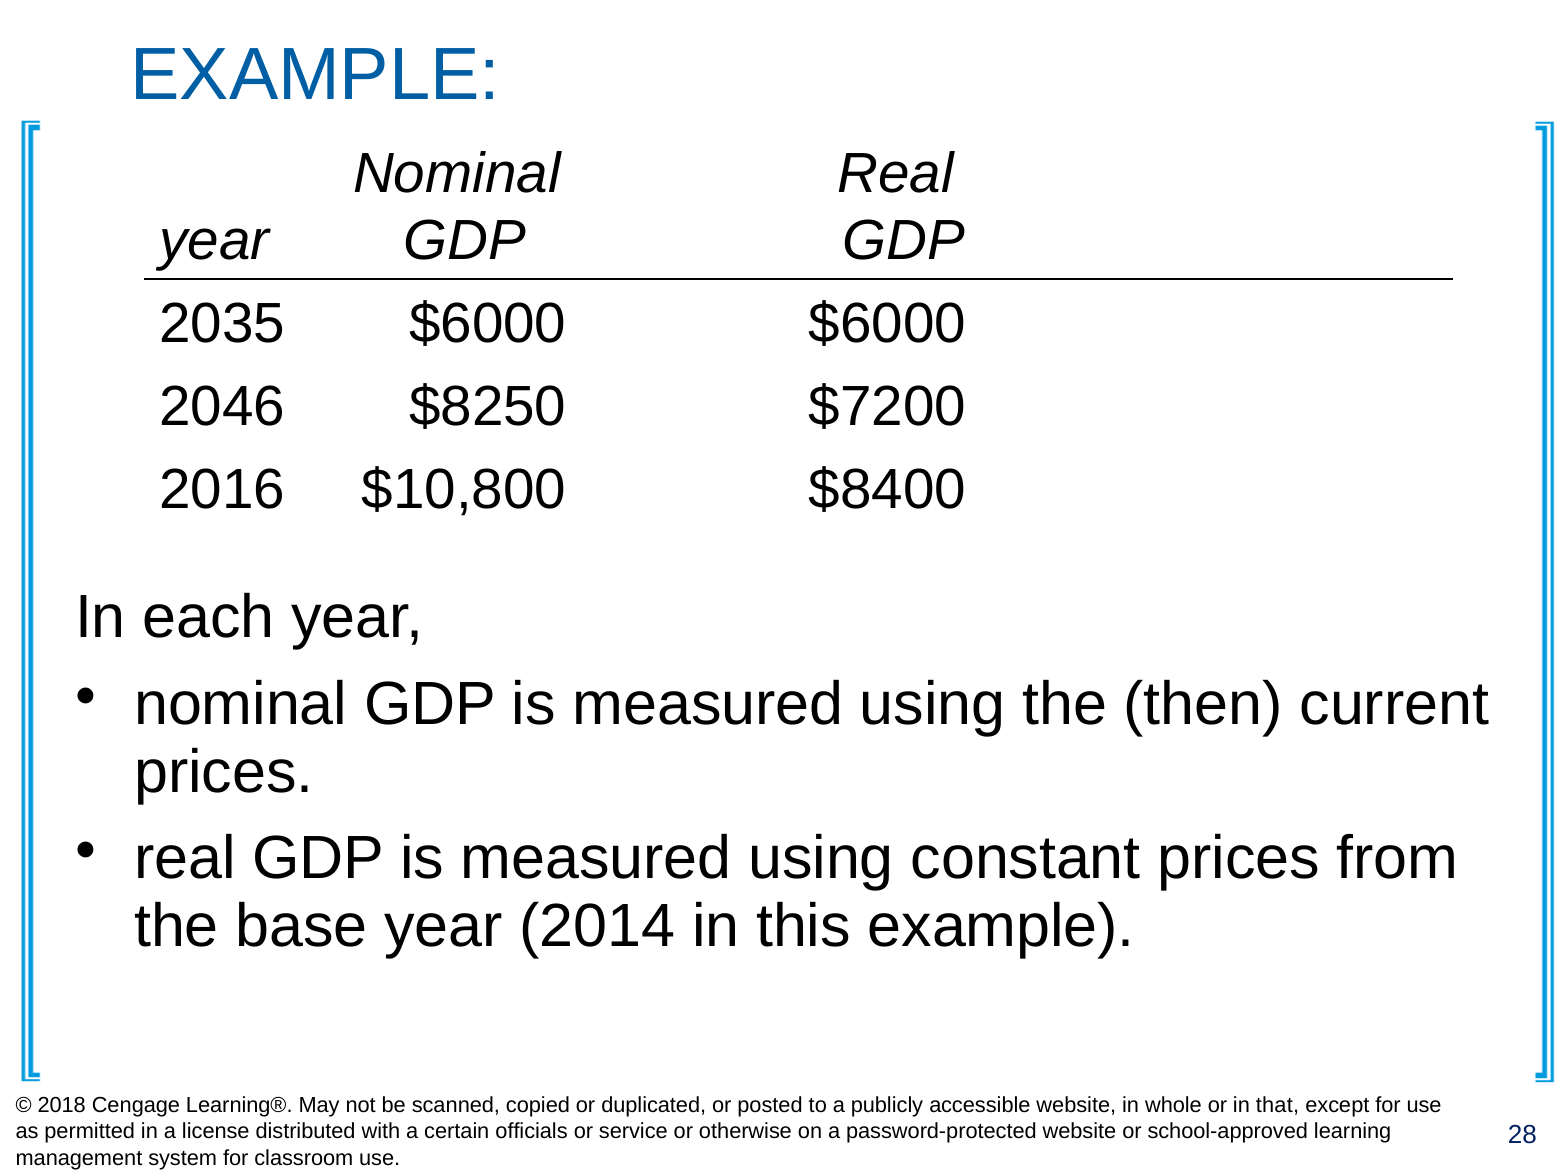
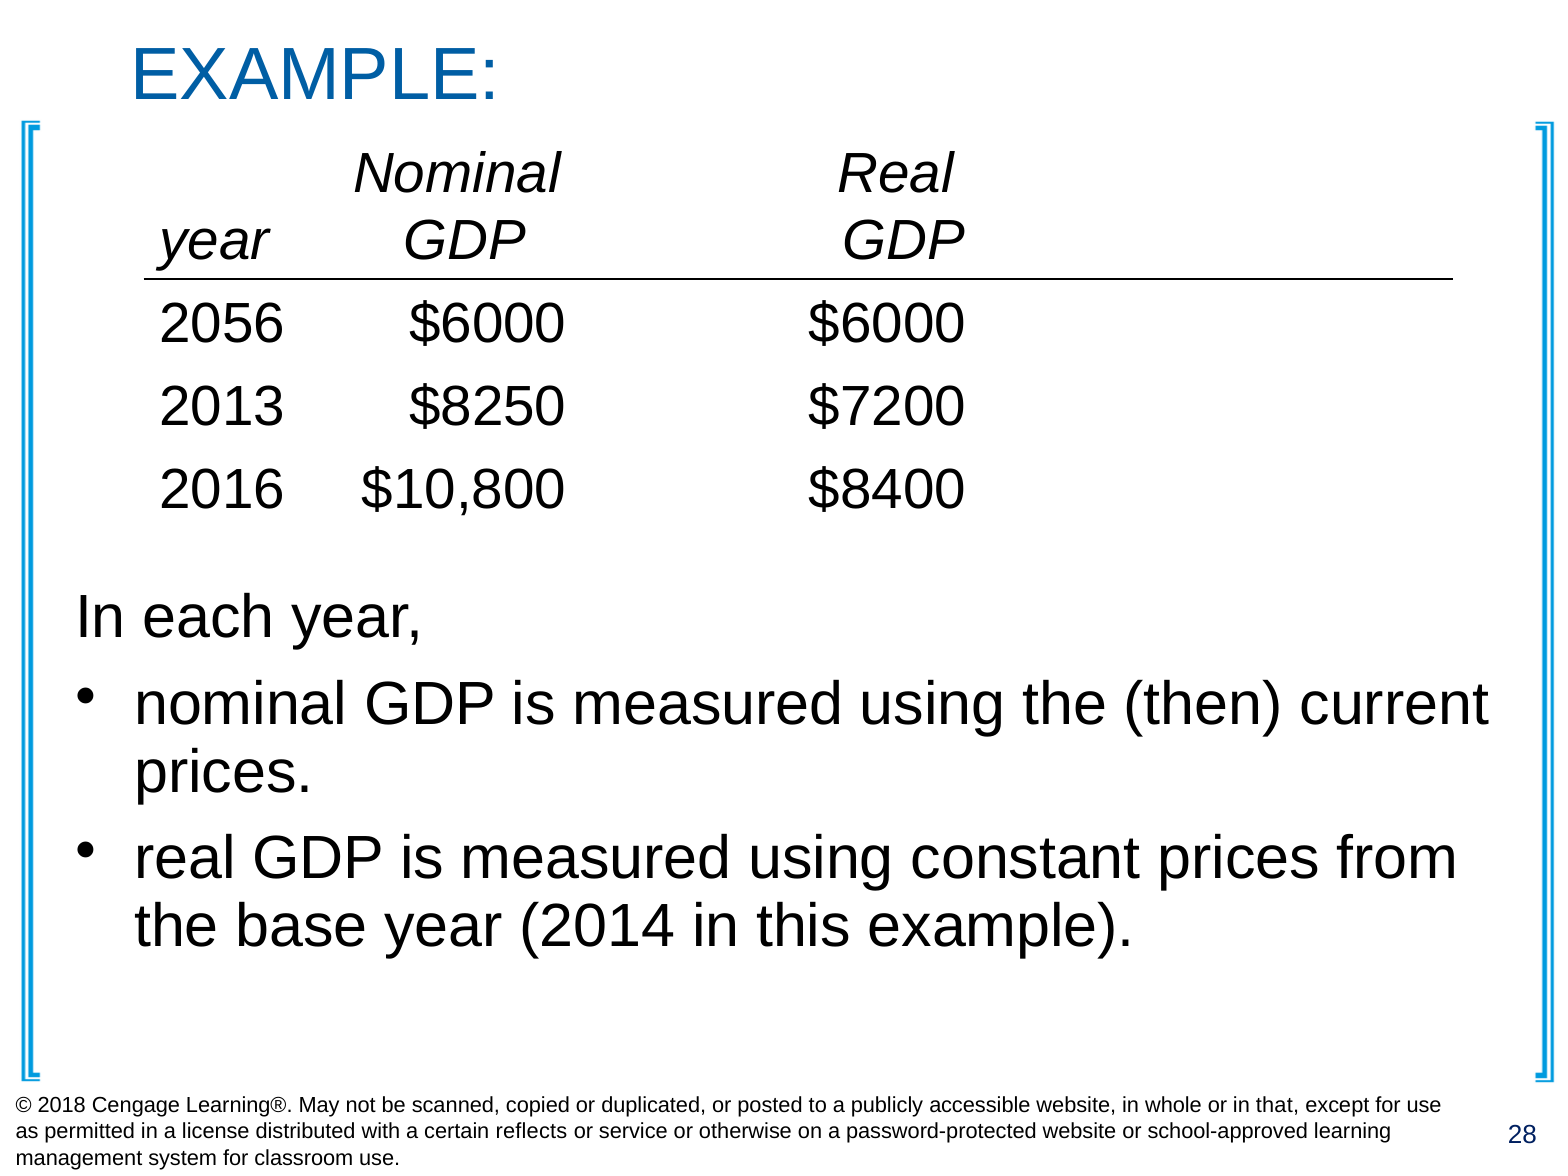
2035: 2035 -> 2056 (222, 323)
2046: 2046 -> 2013 (222, 407)
officials: officials -> reflects (531, 1132)
